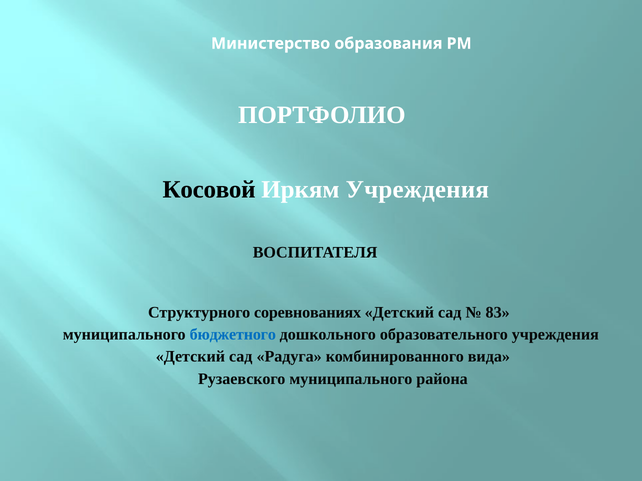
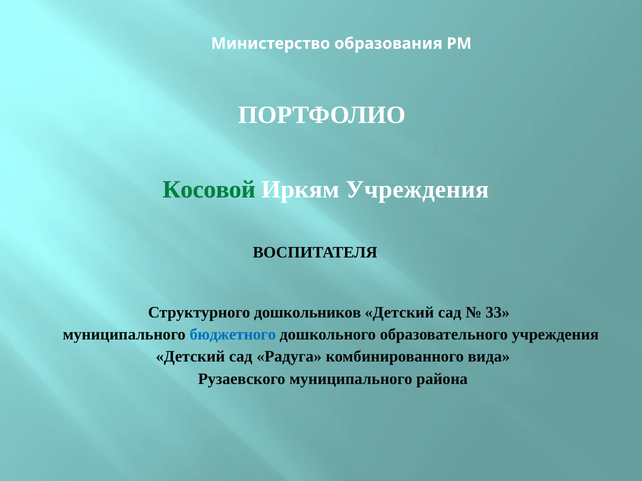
Косовой colour: black -> green (209, 190)
соревнованиях: соревнованиях -> дошкольников (308, 313)
83: 83 -> 33 (498, 313)
